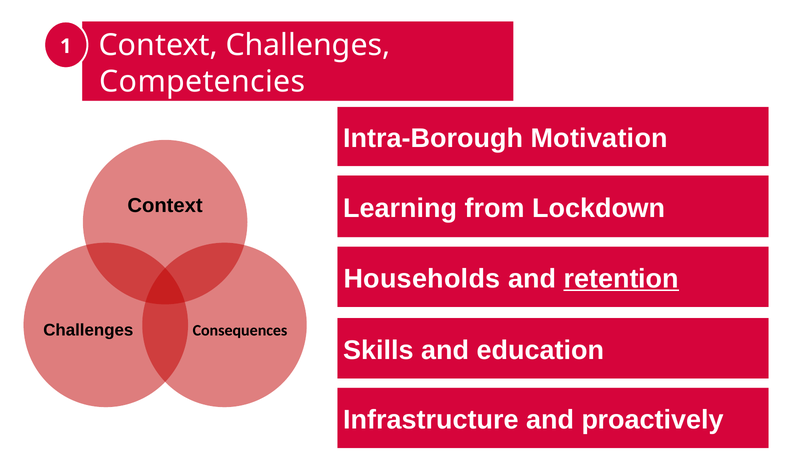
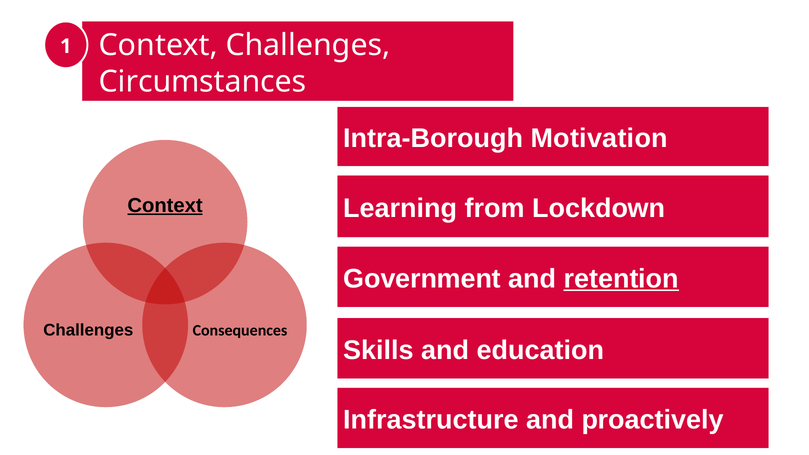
Competencies: Competencies -> Circumstances (203, 82)
Context underline: none -> present (165, 206)
Households: Households -> Government (422, 279)
